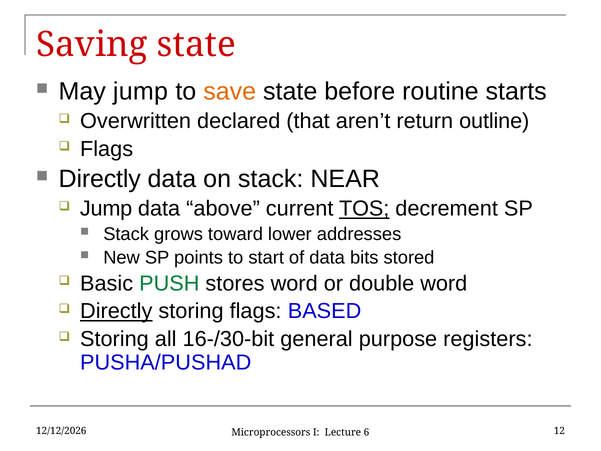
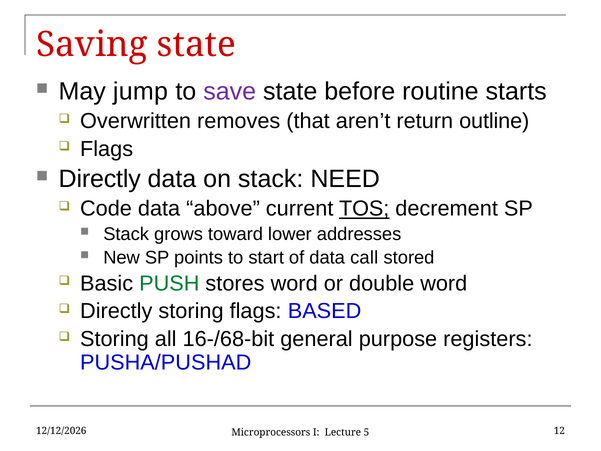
save colour: orange -> purple (230, 91)
declared: declared -> removes (239, 121)
NEAR: NEAR -> NEED (345, 179)
Jump: Jump -> Code (106, 209)
bits: bits -> call (364, 257)
Directly underline: present -> none (116, 311)
16-/30-bit: 16-/30-bit -> 16-/68-bit (228, 339)
6: 6 -> 5 (366, 432)
